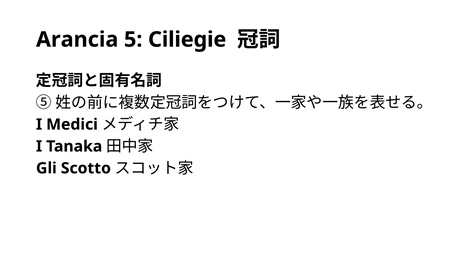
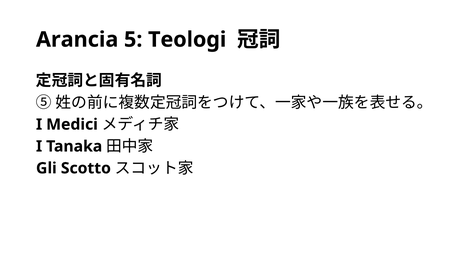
Ciliegie: Ciliegie -> Teologi (187, 40)
